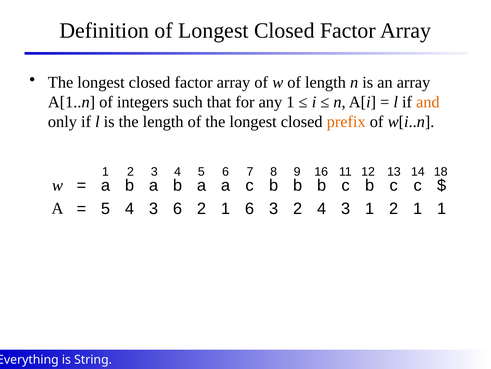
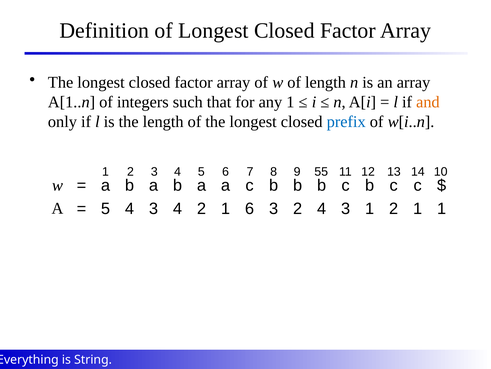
prefix colour: orange -> blue (346, 121)
16: 16 -> 55 (321, 171)
18: 18 -> 10 (441, 171)
4 3 6: 6 -> 4 (178, 208)
